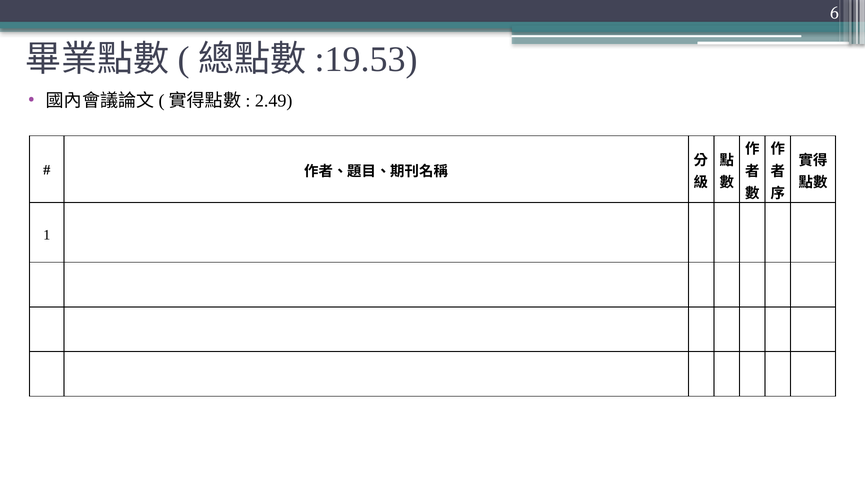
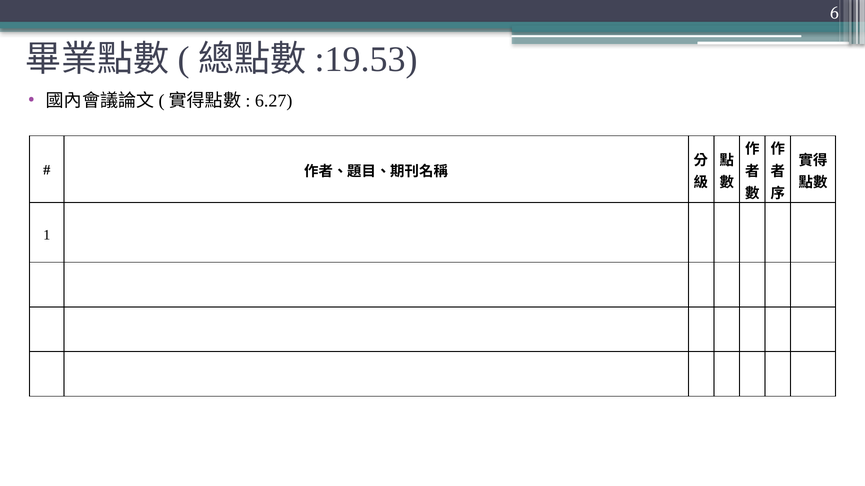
2.49: 2.49 -> 6.27 (274, 101)
